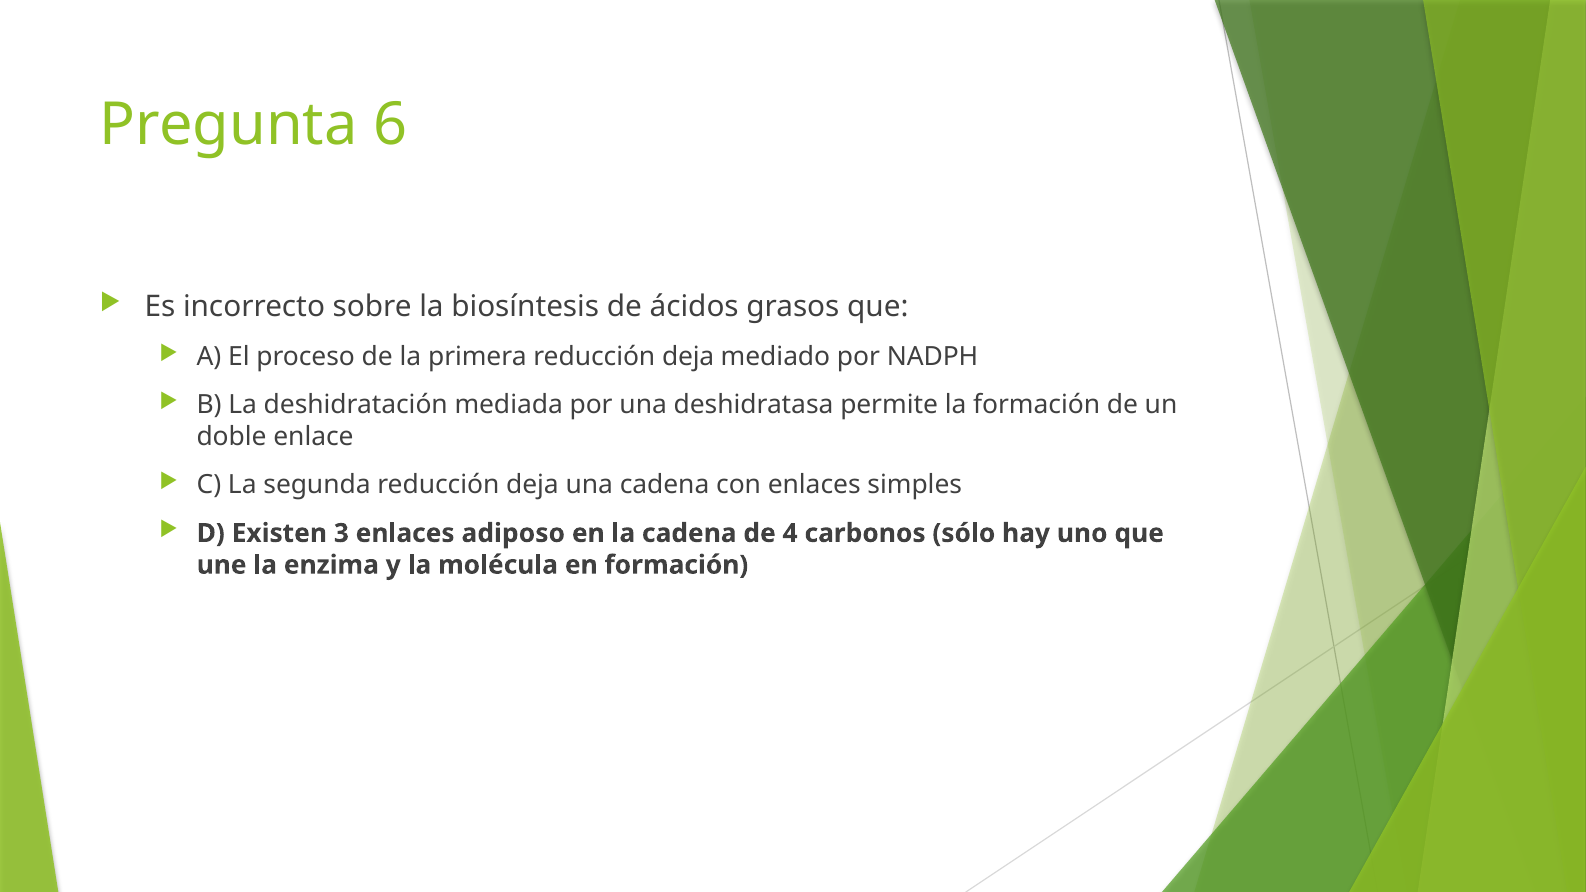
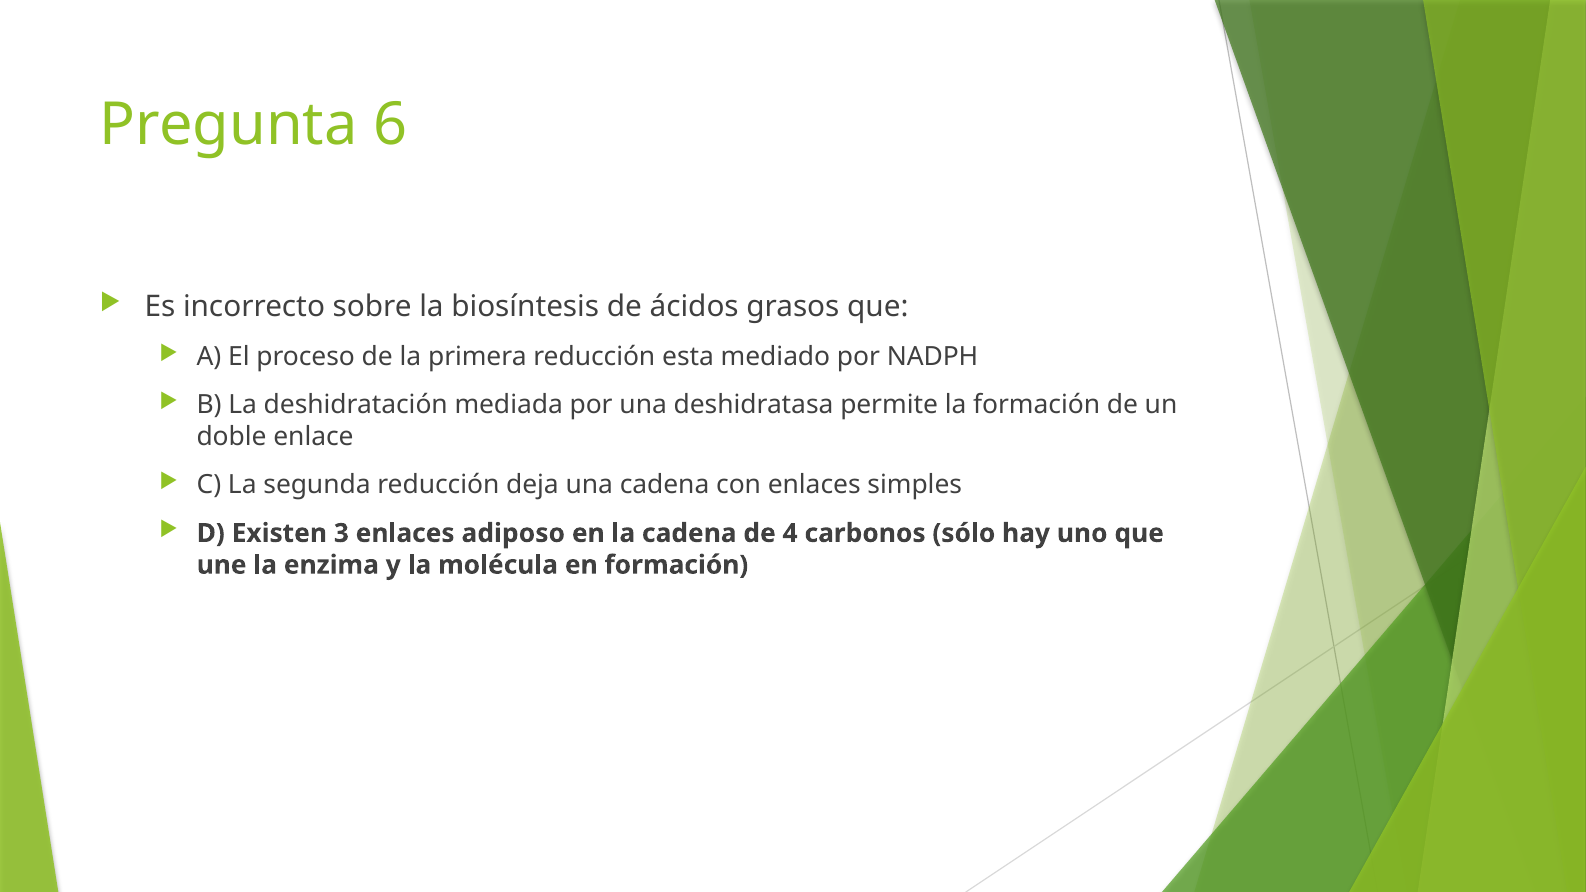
primera reducción deja: deja -> esta (688, 357)
